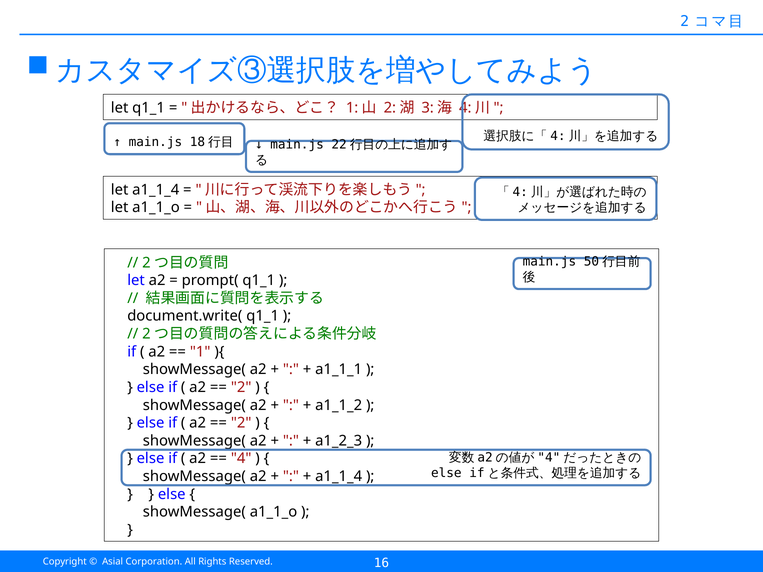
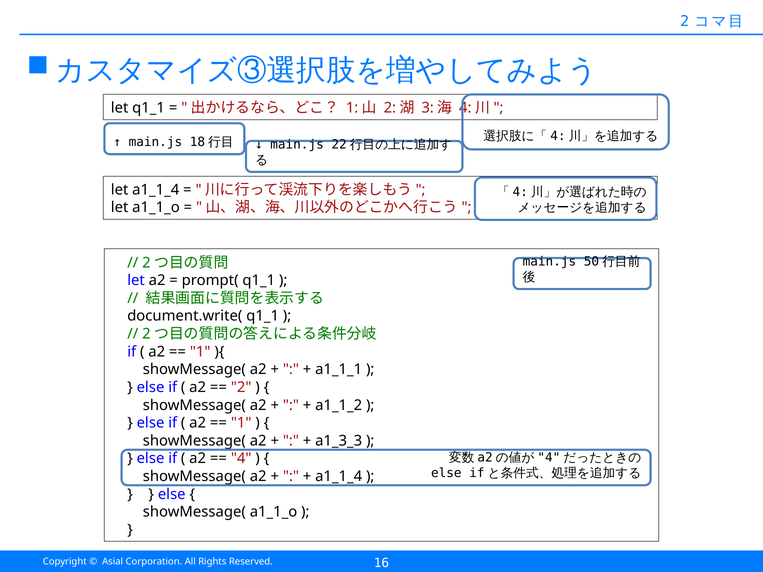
2: 2 -> 1 (241, 423)
a1_2_3: a1_2_3 -> a1_3_3 (339, 441)
